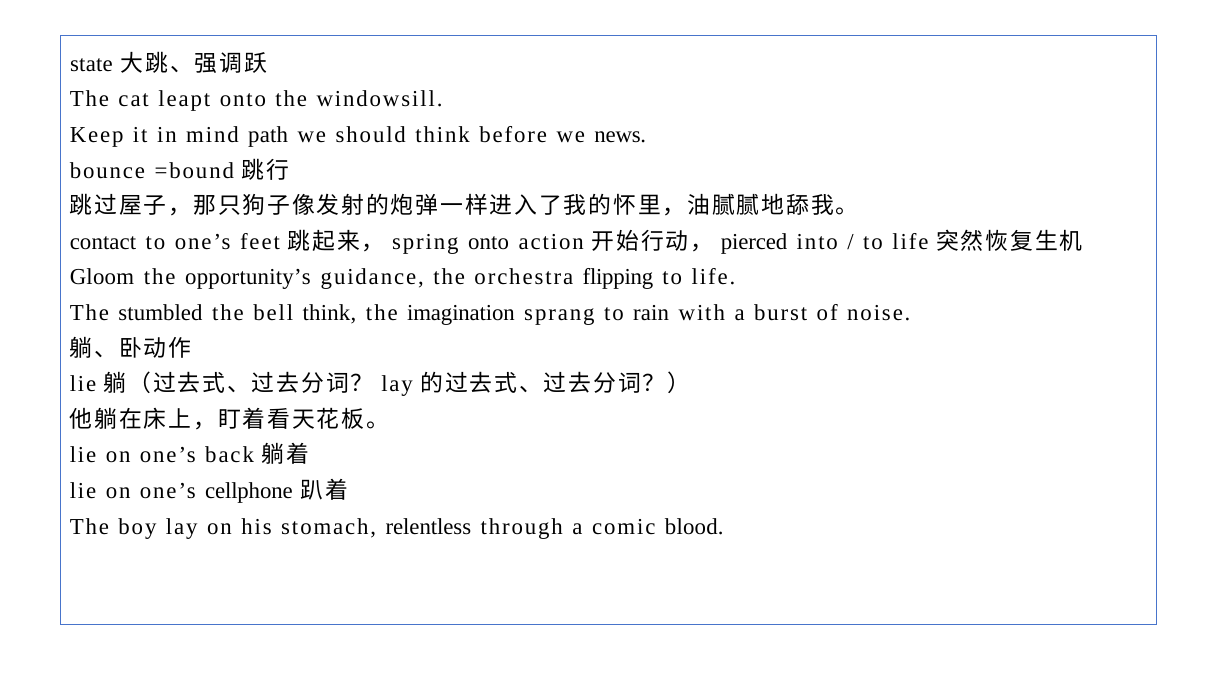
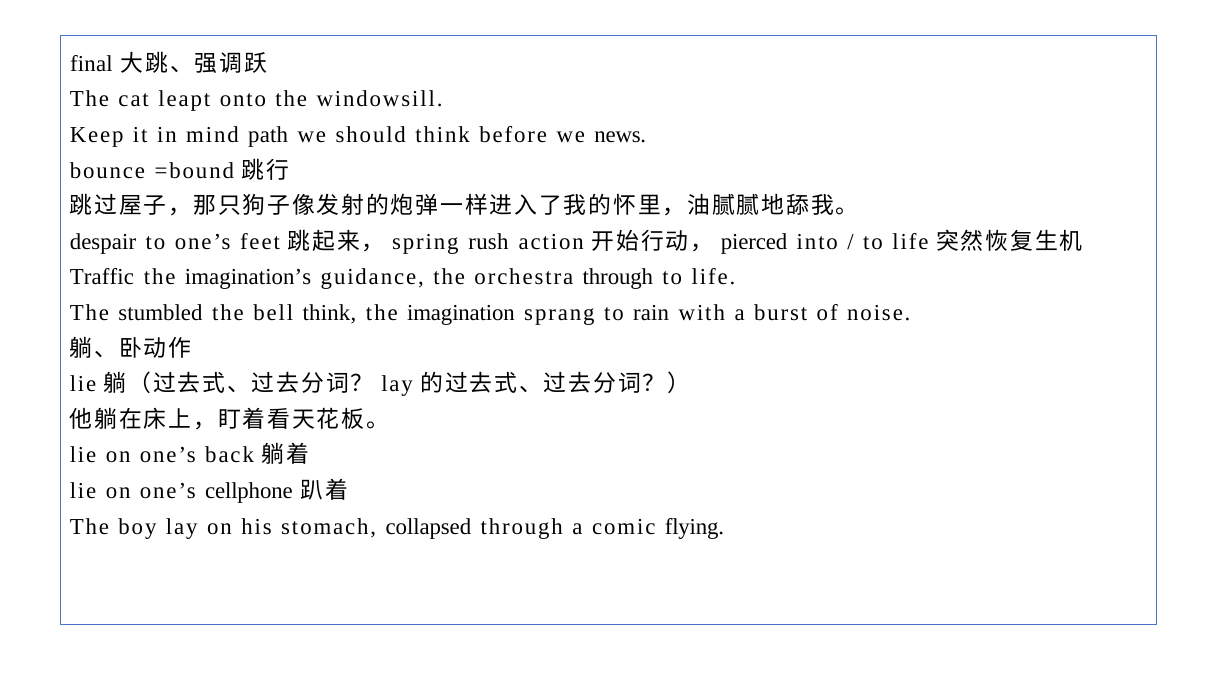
state: state -> final (91, 64)
contact: contact -> despair (103, 242)
spring onto: onto -> rush (488, 242)
Gloom: Gloom -> Traffic (102, 277)
opportunity’s: opportunity’s -> imagination’s (248, 277)
orchestra flipping: flipping -> through (618, 277)
relentless: relentless -> collapsed (428, 527)
blood: blood -> flying (694, 527)
